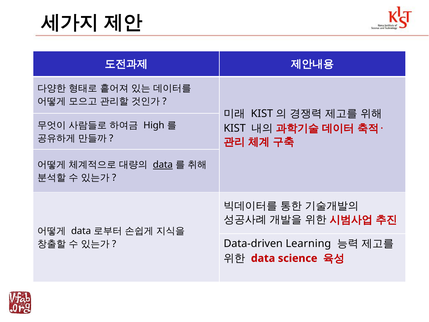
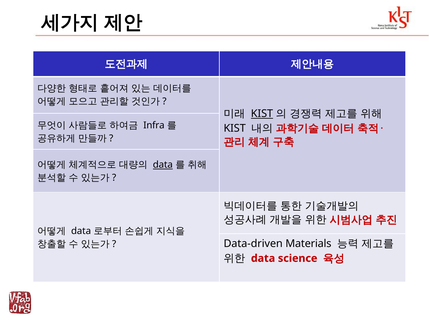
KIST underline: none -> present (262, 113)
High: High -> Infra (154, 125)
Learning: Learning -> Materials (308, 243)
